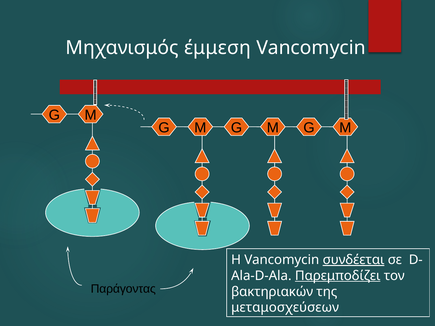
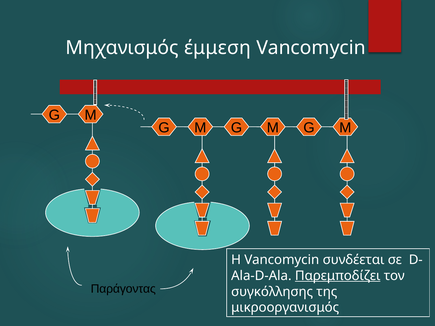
συνδέεται underline: present -> none (354, 260)
βακτηριακών: βακτηριακών -> συγκόλλησης (272, 292)
μεταμοσχεύσεων: μεταμοσχεύσεων -> μικροοργανισμός (285, 308)
